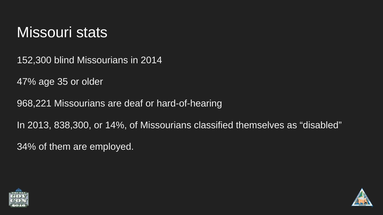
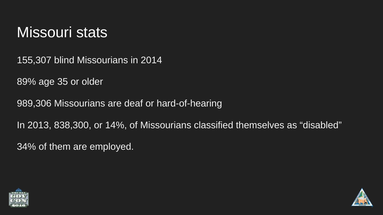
152,300: 152,300 -> 155,307 (34, 60)
47%: 47% -> 89% (26, 82)
968,221: 968,221 -> 989,306 (34, 104)
